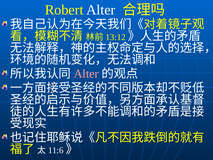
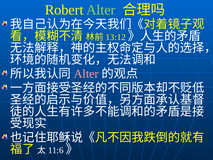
Alter colour: white -> light green (101, 10)
